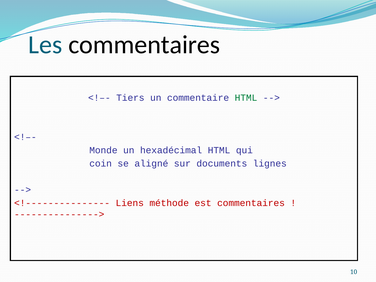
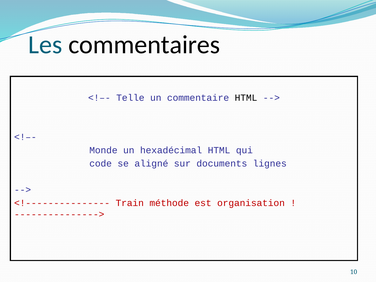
Tiers: Tiers -> Telle (130, 98)
HTML colour: green -> black (246, 98)
coin: coin -> code (101, 163)
Liens: Liens -> Train (130, 203)
est commentaires: commentaires -> organisation (251, 203)
